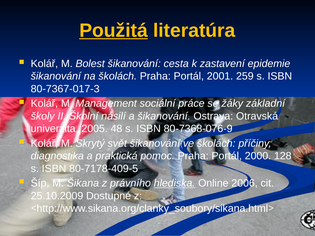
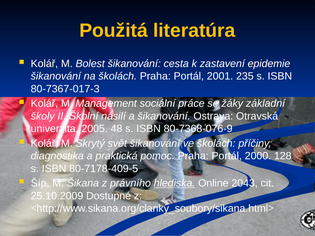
Použitá underline: present -> none (114, 30)
259: 259 -> 235 (245, 76)
2006: 2006 -> 2043 (245, 183)
